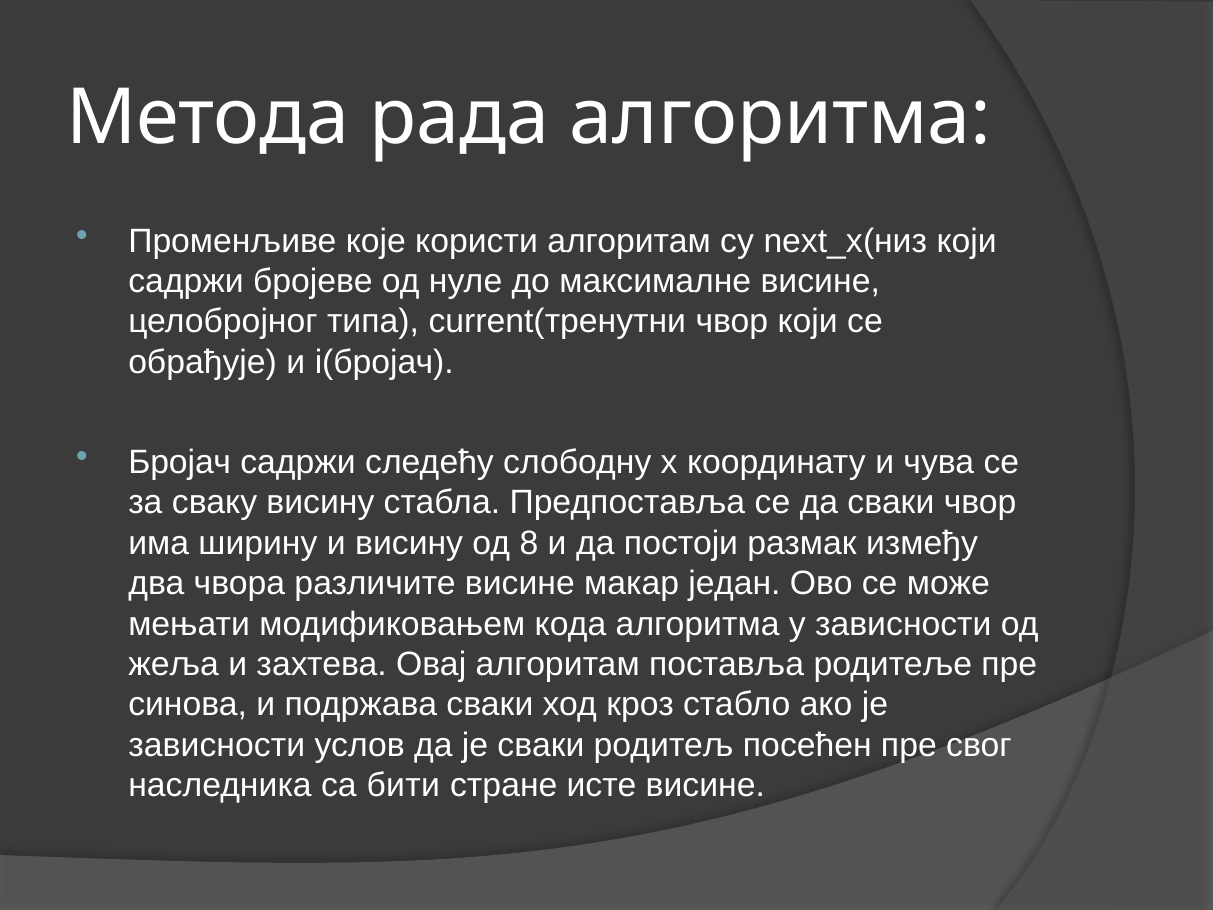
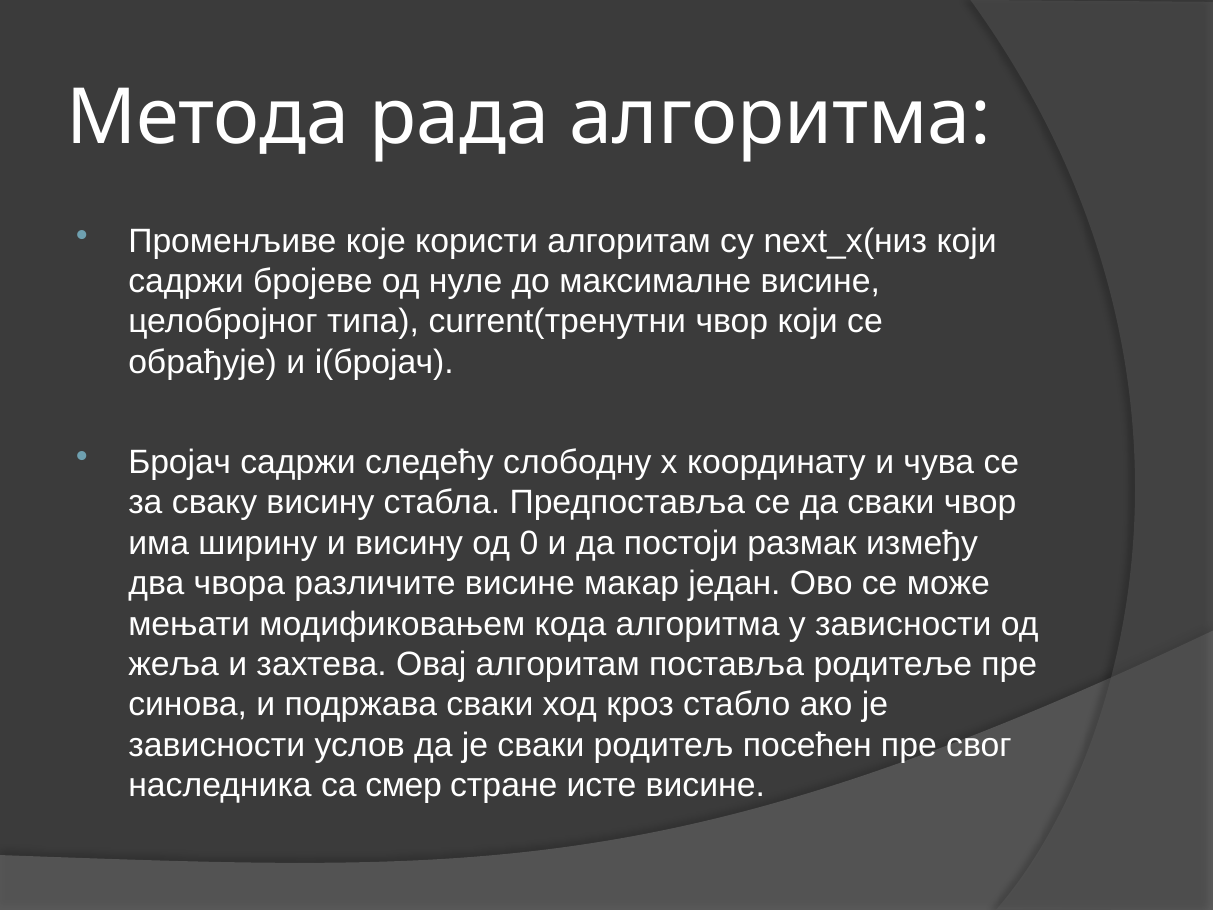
8: 8 -> 0 (529, 543)
бити: бити -> смер (404, 786)
